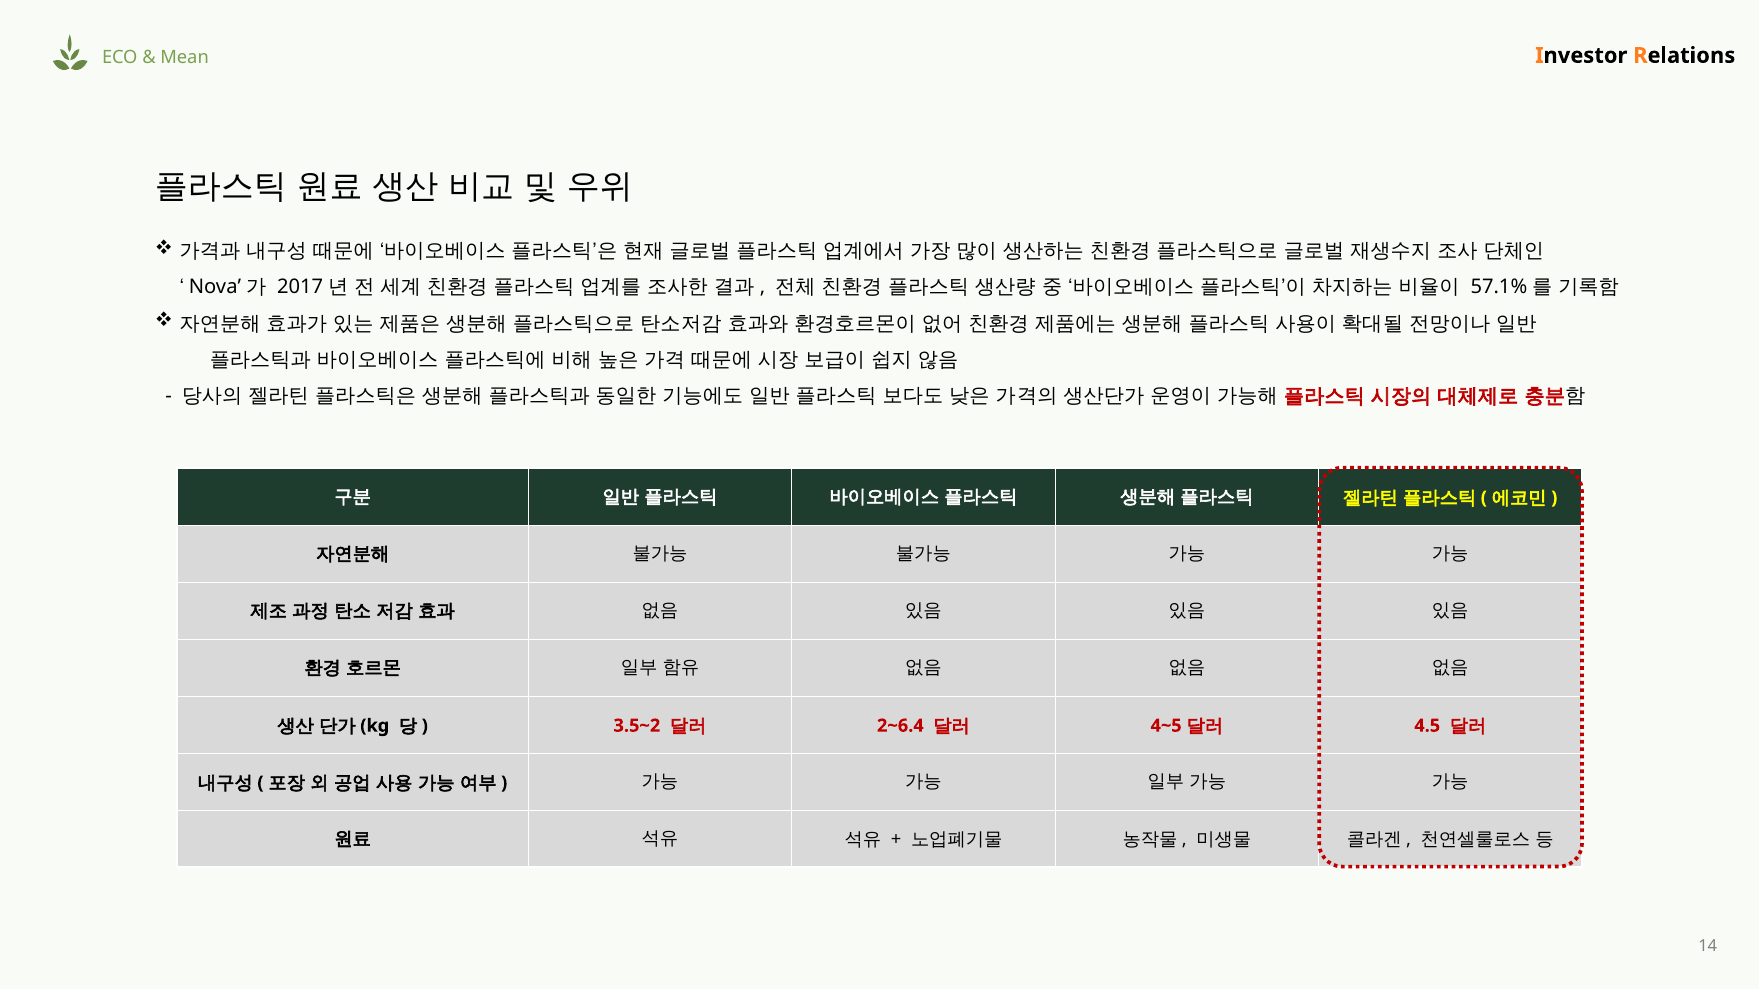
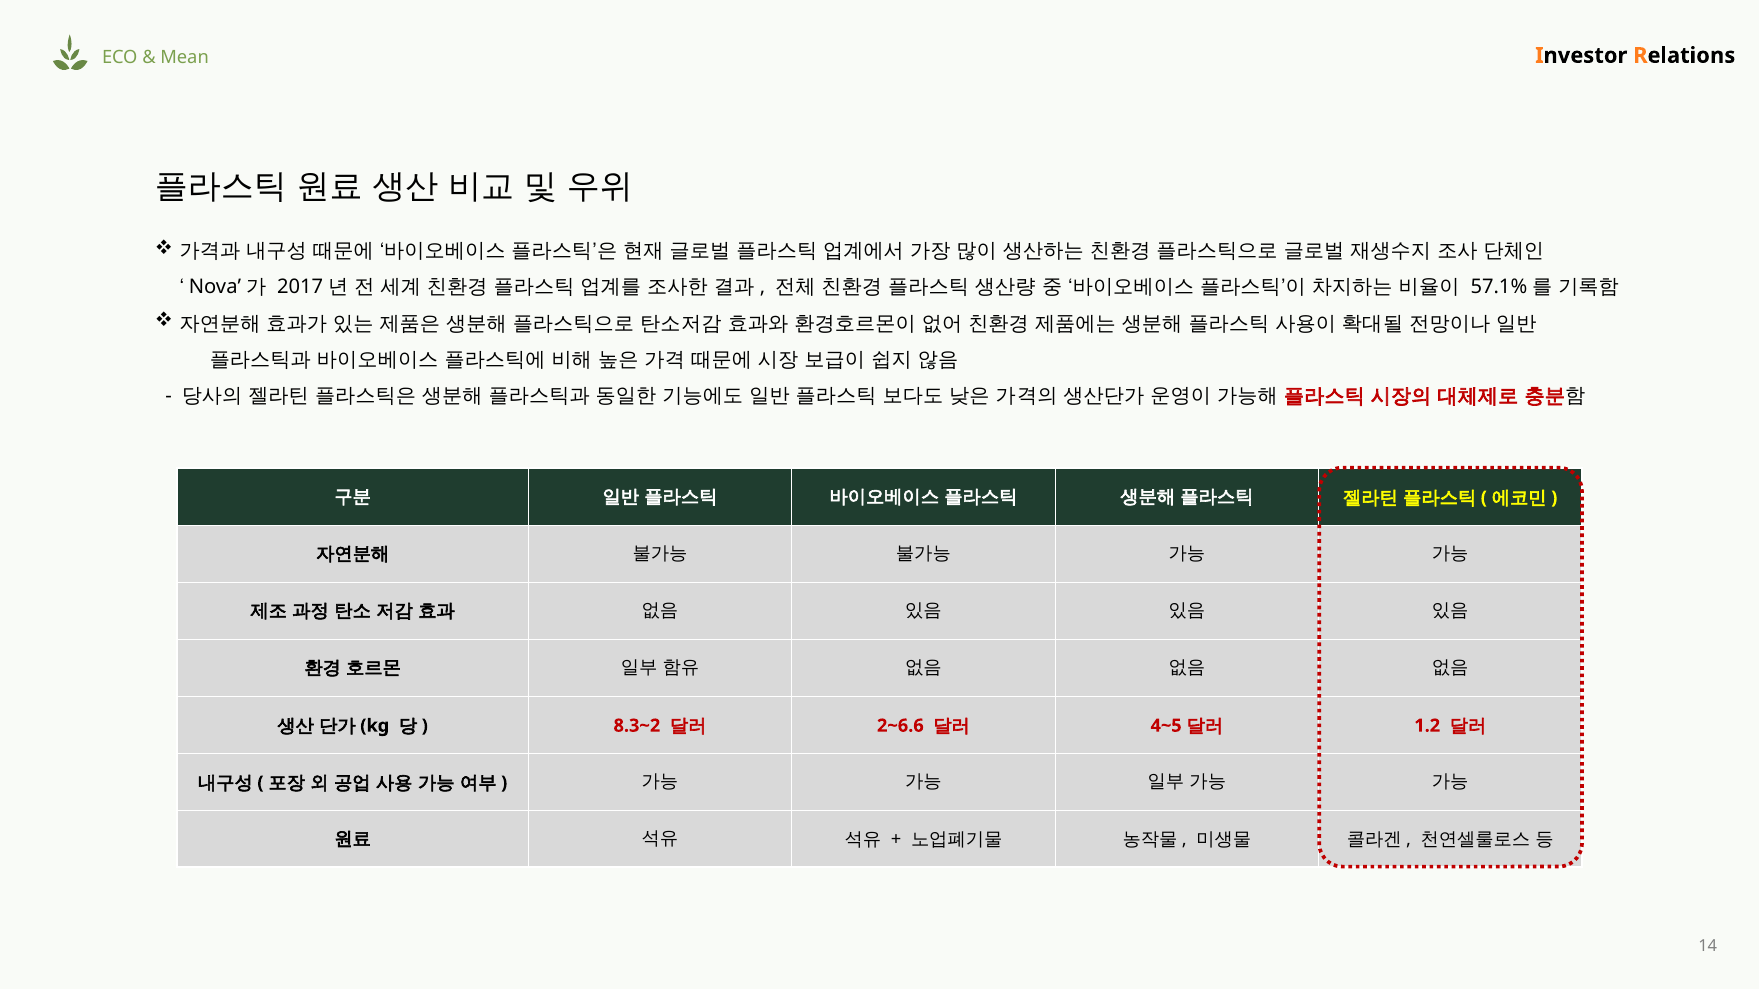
3.5~2: 3.5~2 -> 8.3~2 (637, 726)
2~6.4: 2~6.4 -> 2~6.6 (900, 726)
4.5: 4.5 -> 1.2 (1427, 726)
